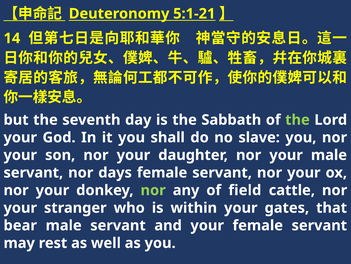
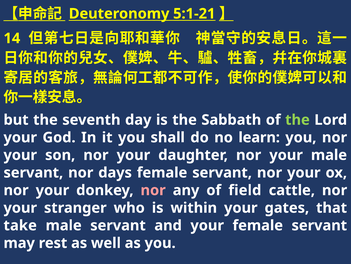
slave: slave -> learn (259, 137)
nor colour: light green -> pink (153, 190)
bear: bear -> take (20, 225)
